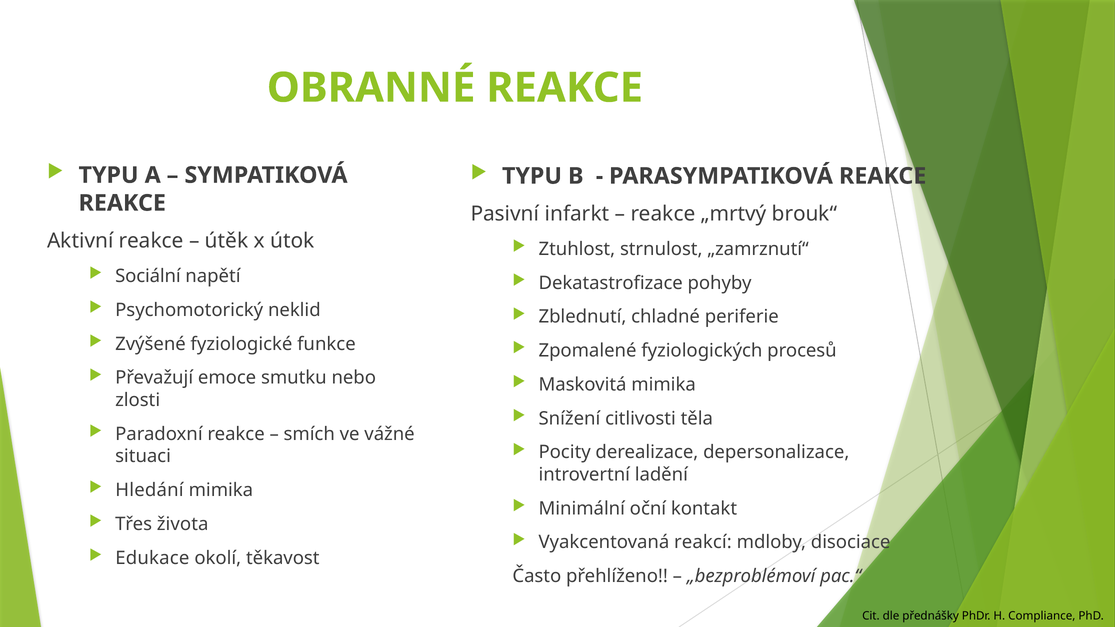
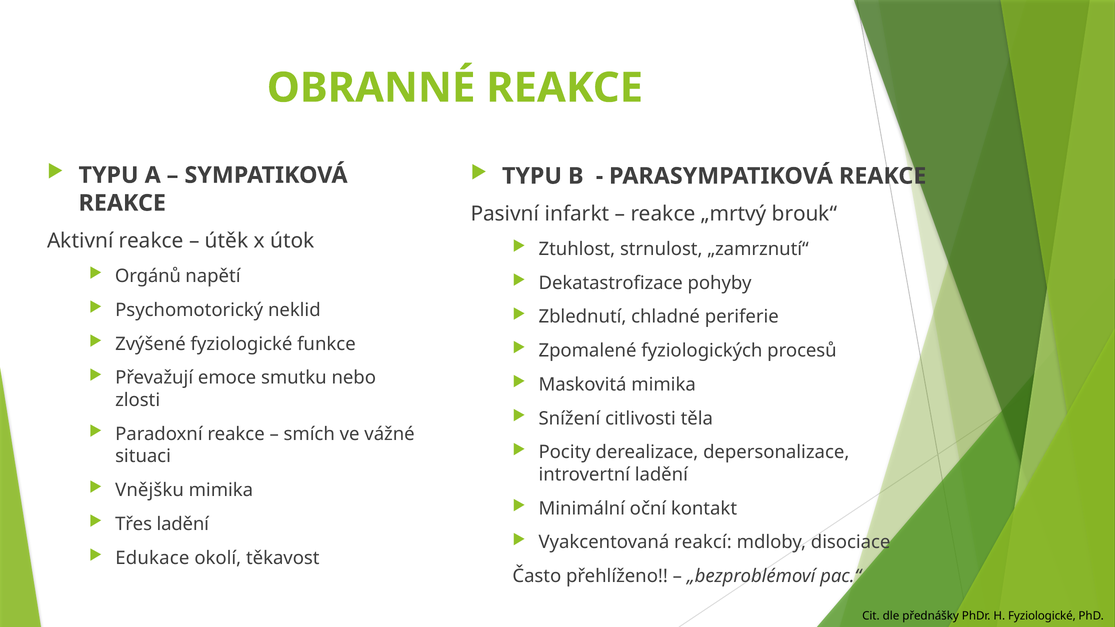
Sociální: Sociální -> Orgánů (148, 276)
Hledání: Hledání -> Vnějšku (150, 490)
Třes života: života -> ladění (183, 524)
H Compliance: Compliance -> Fyziologické (1042, 616)
